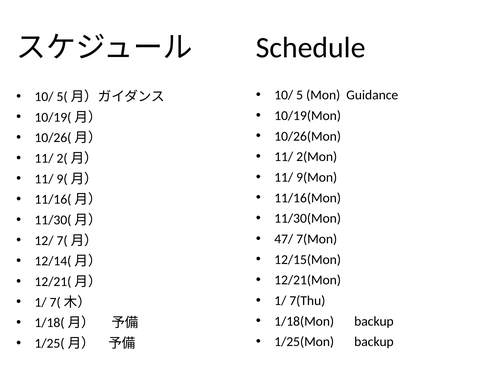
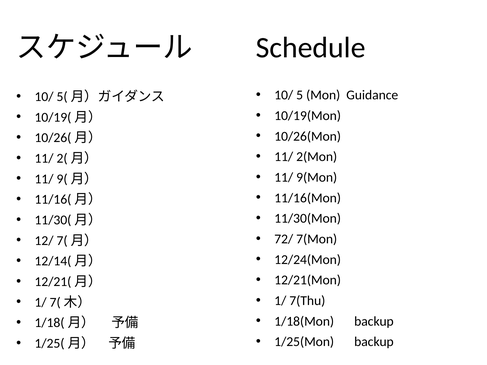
47/: 47/ -> 72/ (284, 239)
12/15(Mon: 12/15(Mon -> 12/24(Mon (308, 260)
